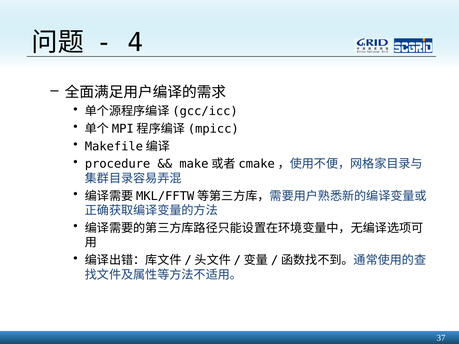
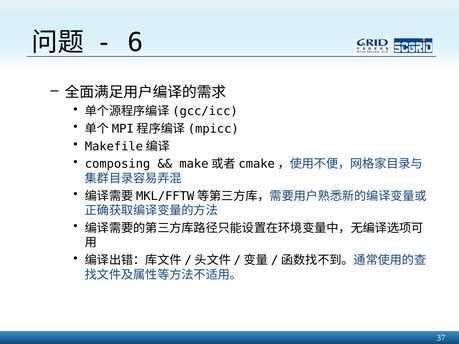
4: 4 -> 6 (135, 43)
procedure: procedure -> composing (118, 164)
